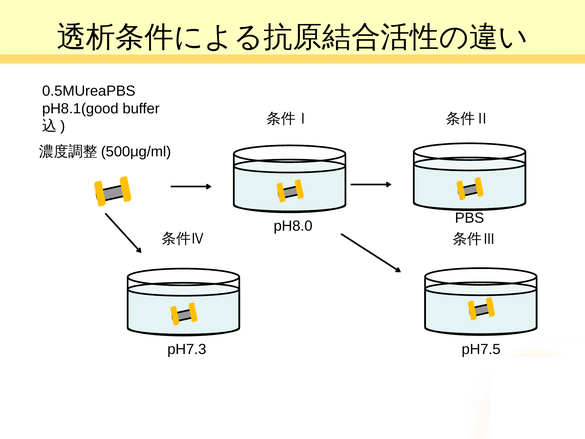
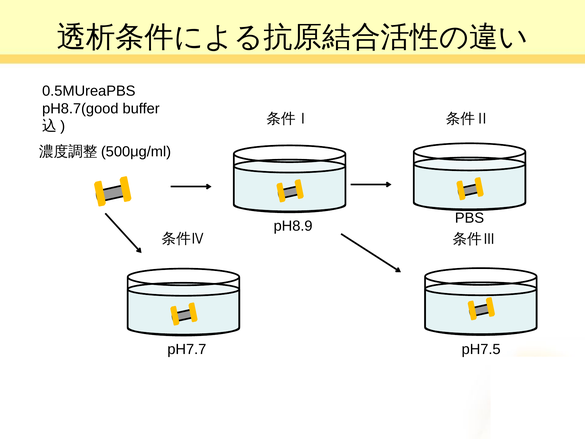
pH8.1(good: pH8.1(good -> pH8.7(good (80, 108)
pH8.0: pH8.0 -> pH8.9 (293, 226)
pH7.3: pH7.3 -> pH7.7 (187, 349)
